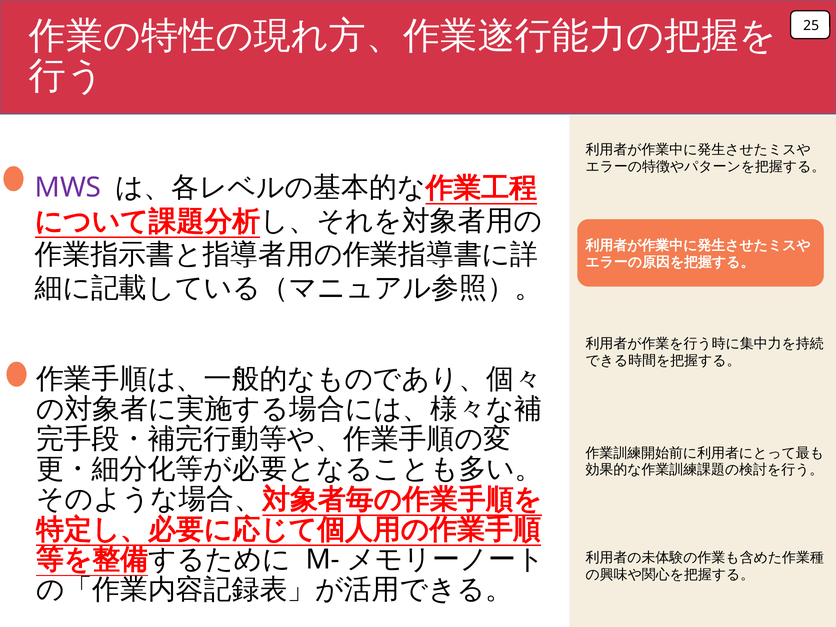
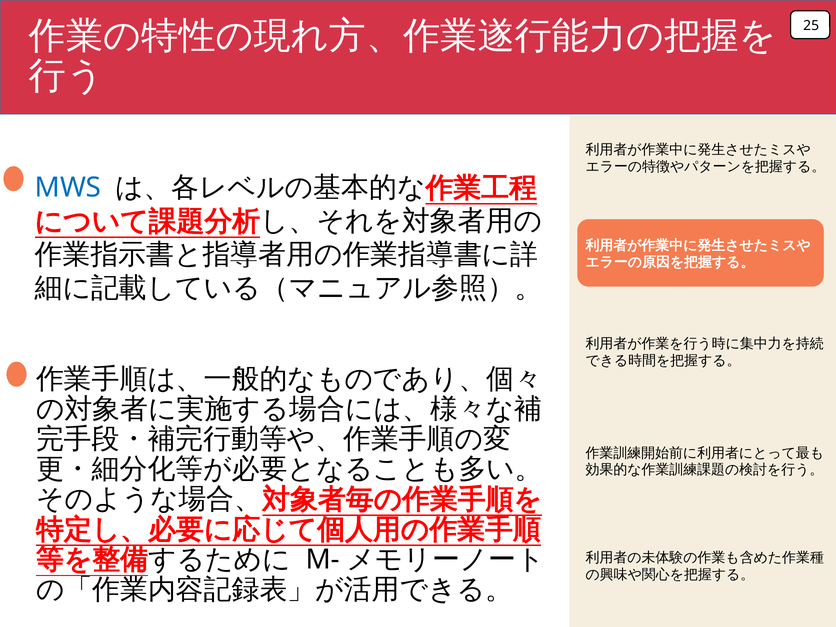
MWS colour: purple -> blue (68, 188)
